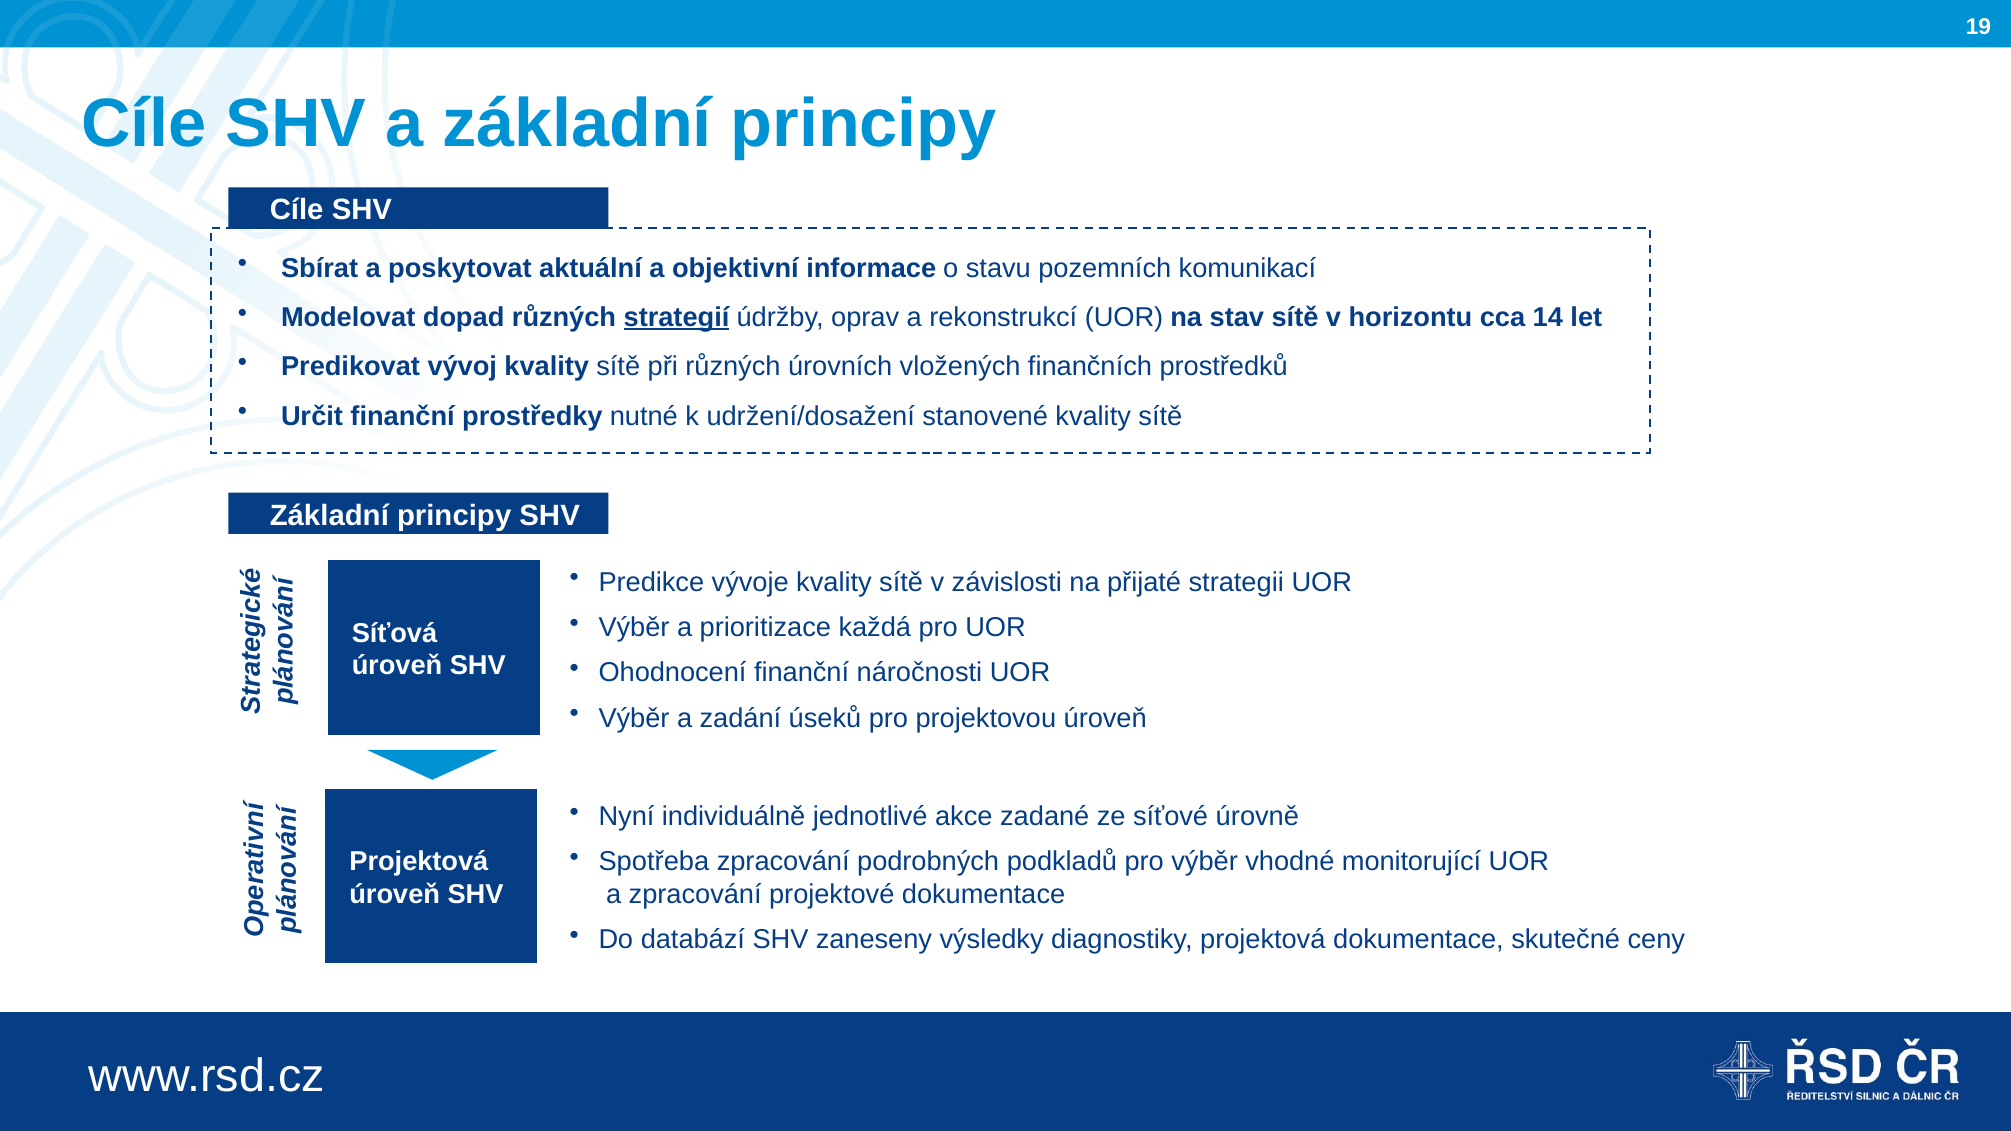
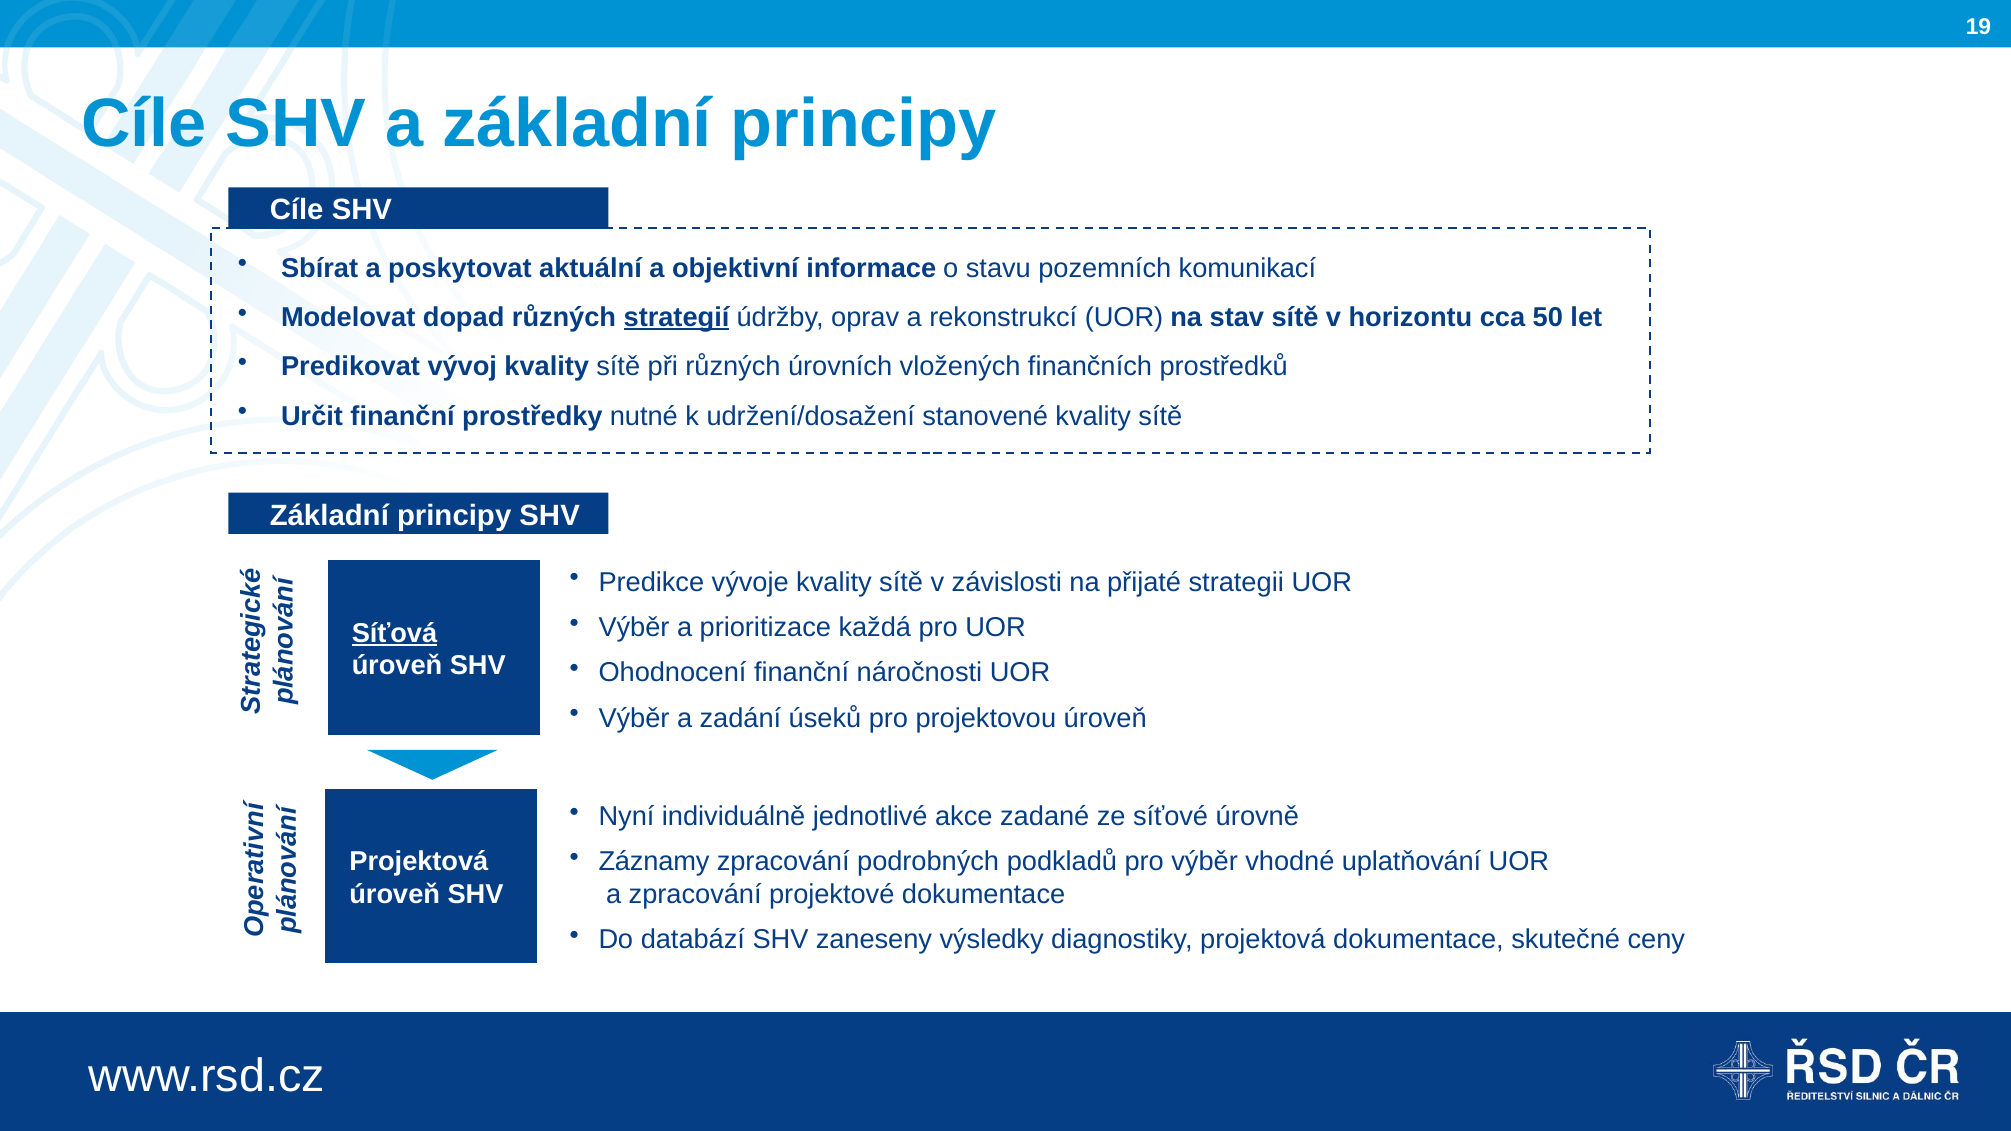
14: 14 -> 50 (1548, 318)
Síťová underline: none -> present (394, 633)
Spotřeba: Spotřeba -> Záznamy (654, 862)
monitorující: monitorující -> uplatňování (1412, 862)
